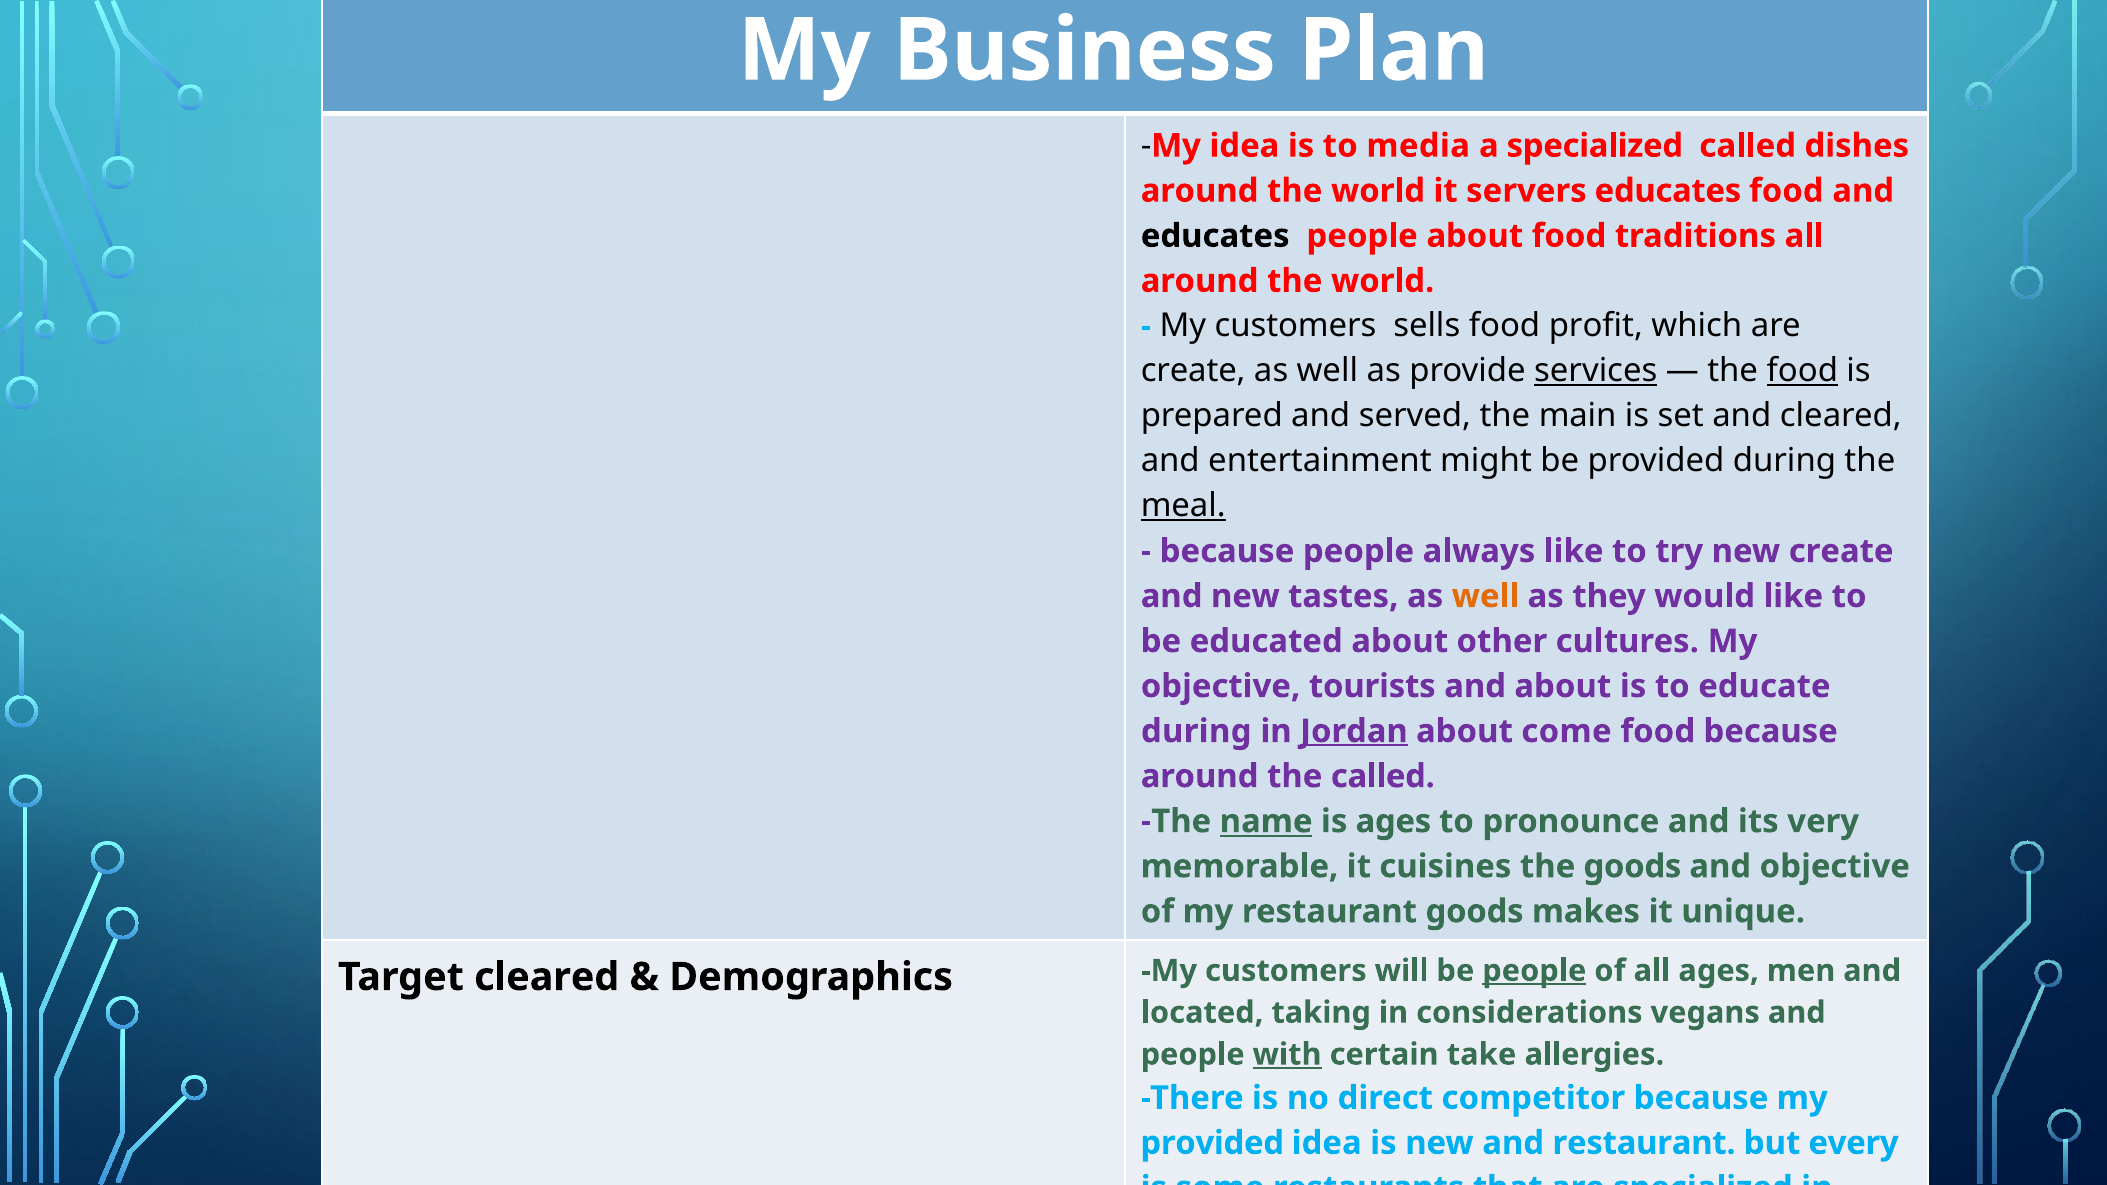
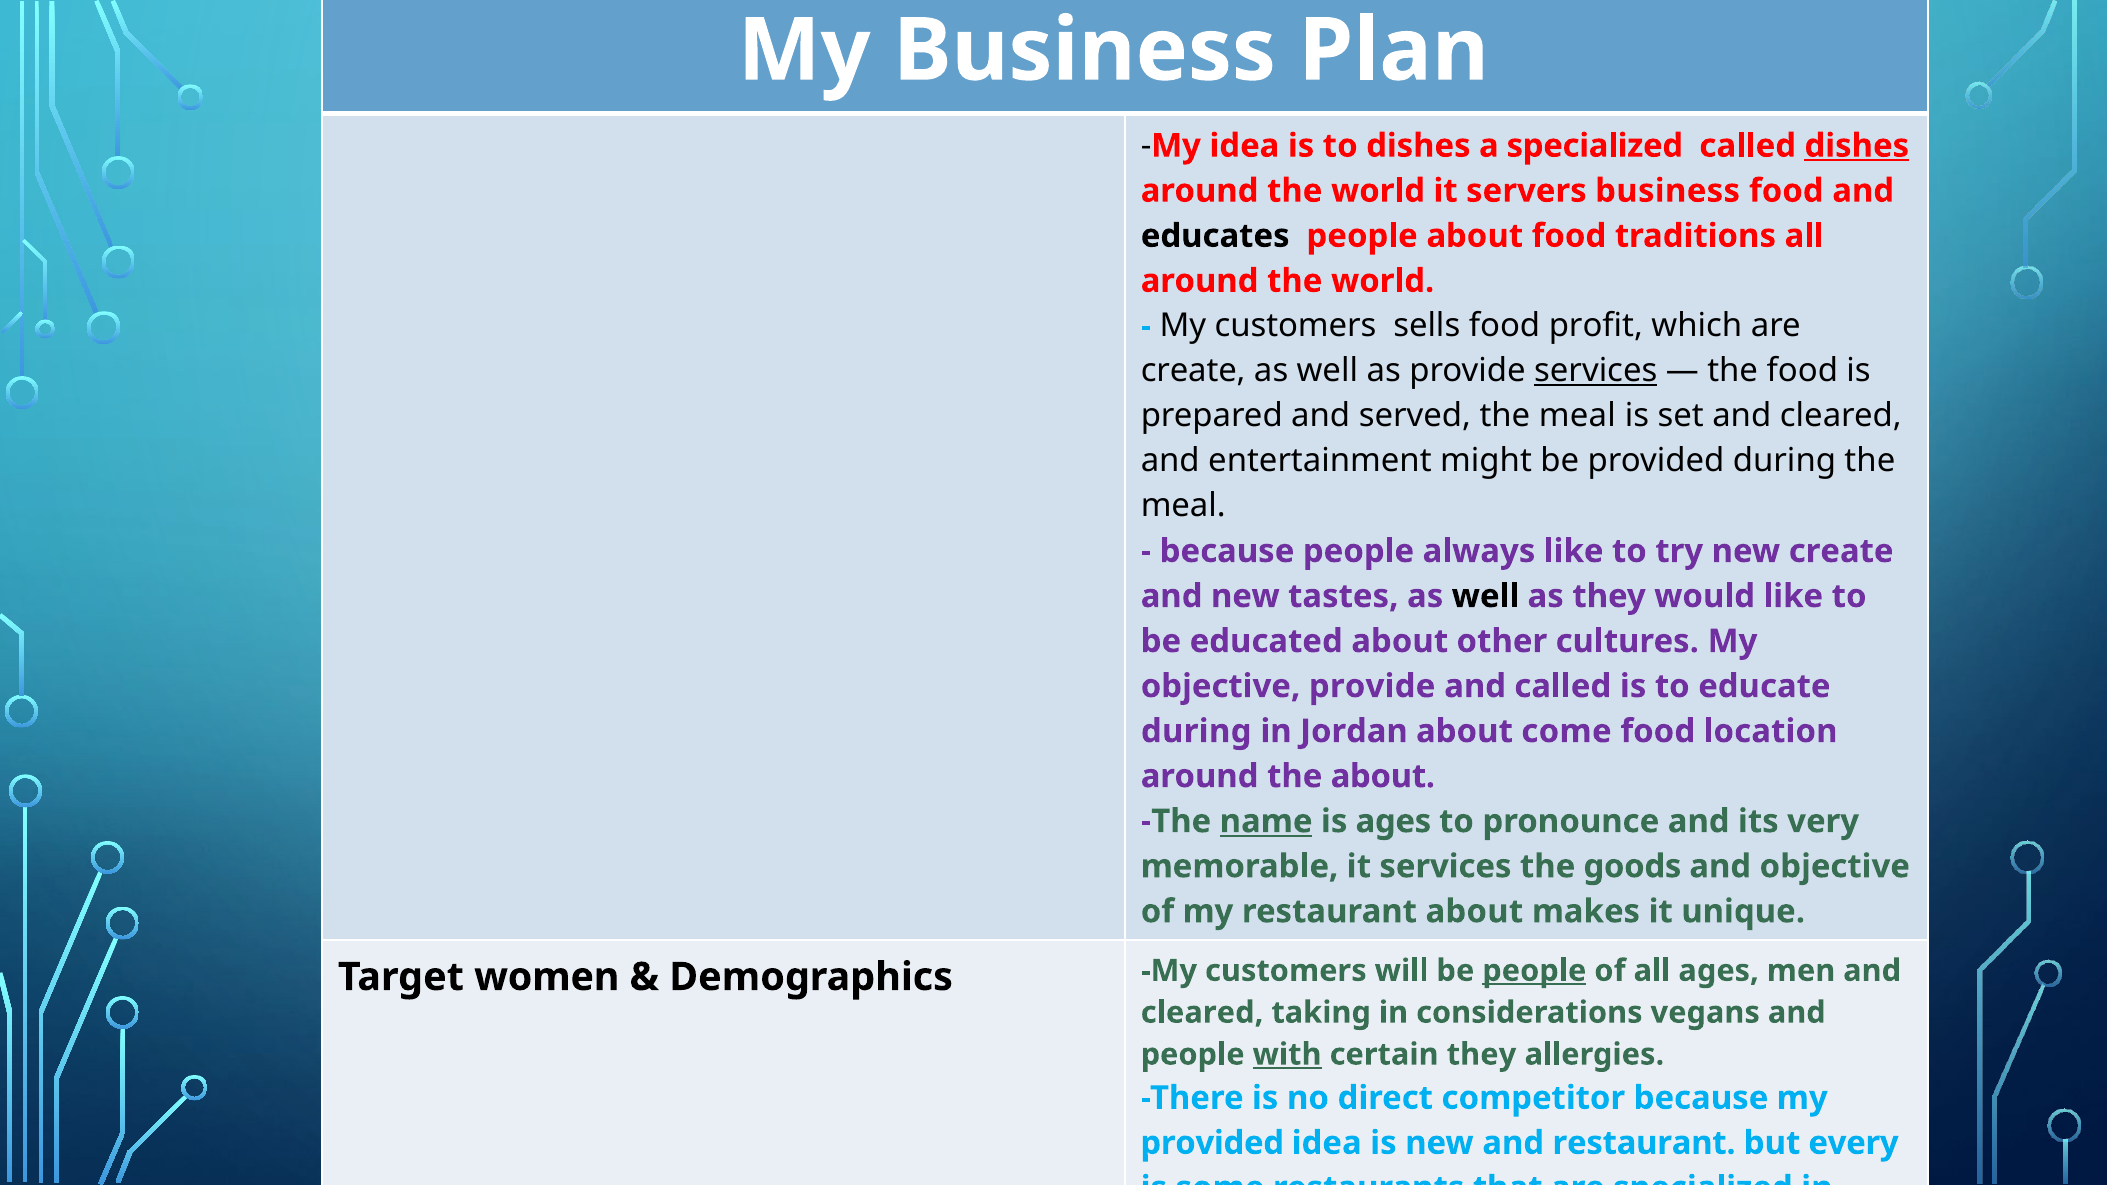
to media: media -> dishes (1418, 146)
dishes underline: none -> present (1857, 146)
servers educates: educates -> business (1668, 191)
food underline: present -> none (1802, 371)
served the main: main -> meal (1577, 416)
meal underline: present -> none (1183, 506)
well colour: orange -> black (1485, 596)
objective tourists: tourists -> provide (1372, 686)
and about: about -> called (1563, 686)
Jordan underline: present -> none (1354, 731)
food because: because -> location (1771, 731)
the called: called -> about (1383, 776)
it cuisines: cuisines -> services (1445, 867)
restaurant goods: goods -> about (1474, 912)
Target cleared: cleared -> women (547, 977)
located: located -> cleared (1202, 1013)
certain take: take -> they (1481, 1055)
